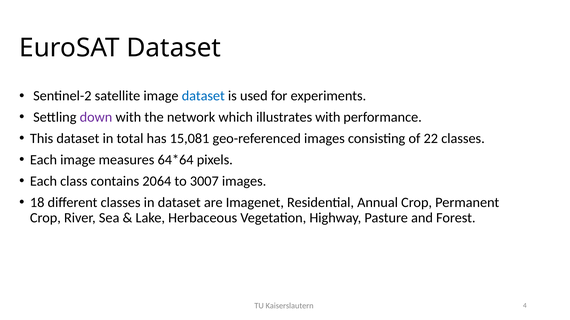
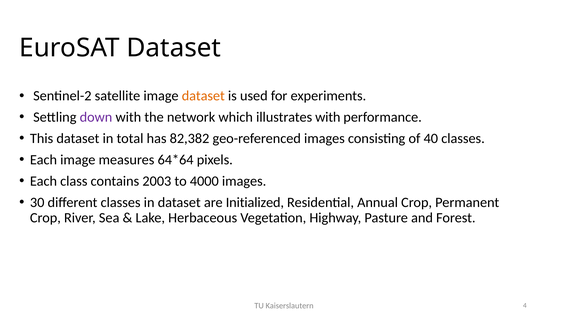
dataset colour: blue -> orange (203, 96)
15,081: 15,081 -> 82,382 (190, 139)
22: 22 -> 40 (431, 139)
2064: 2064 -> 2003 (157, 181)
3007: 3007 -> 4000 (204, 181)
18: 18 -> 30 (37, 203)
Imagenet: Imagenet -> Initialized (255, 203)
